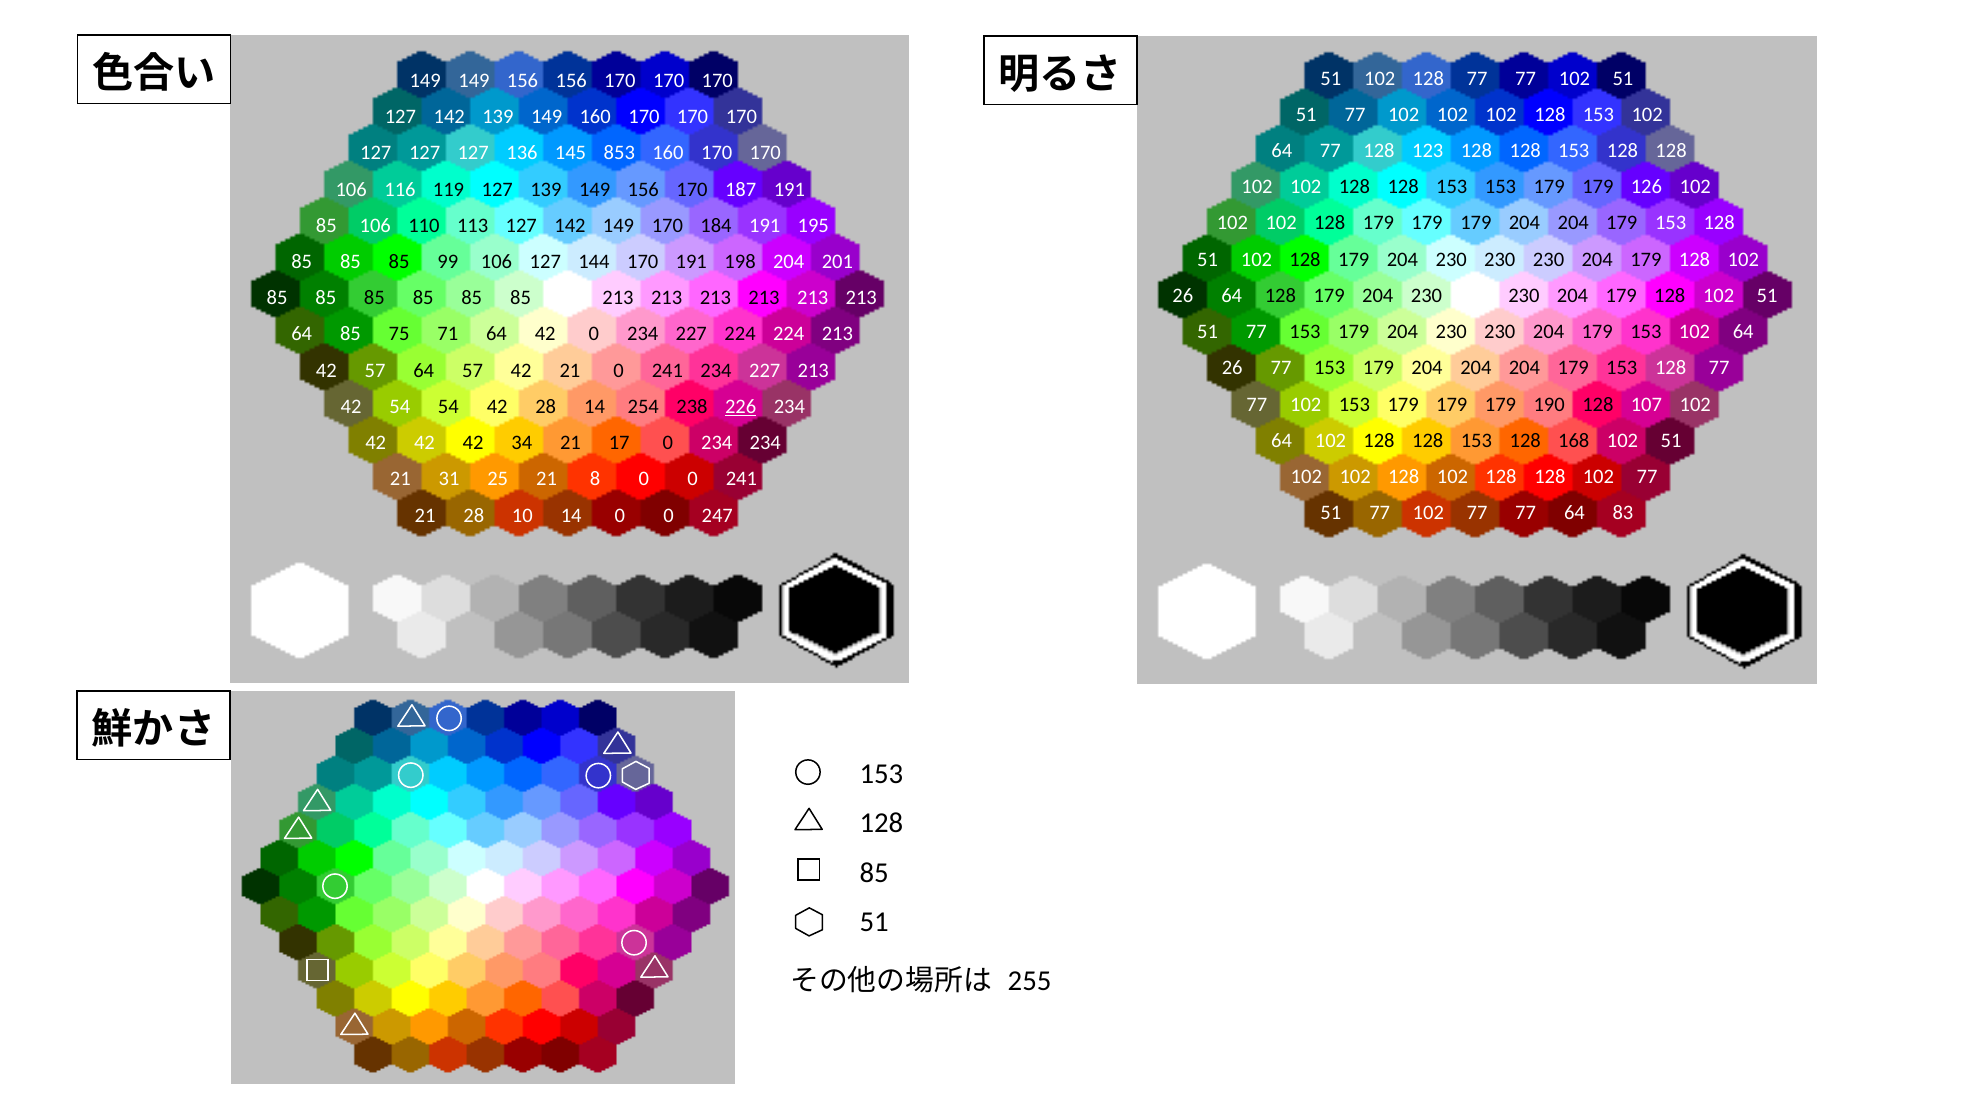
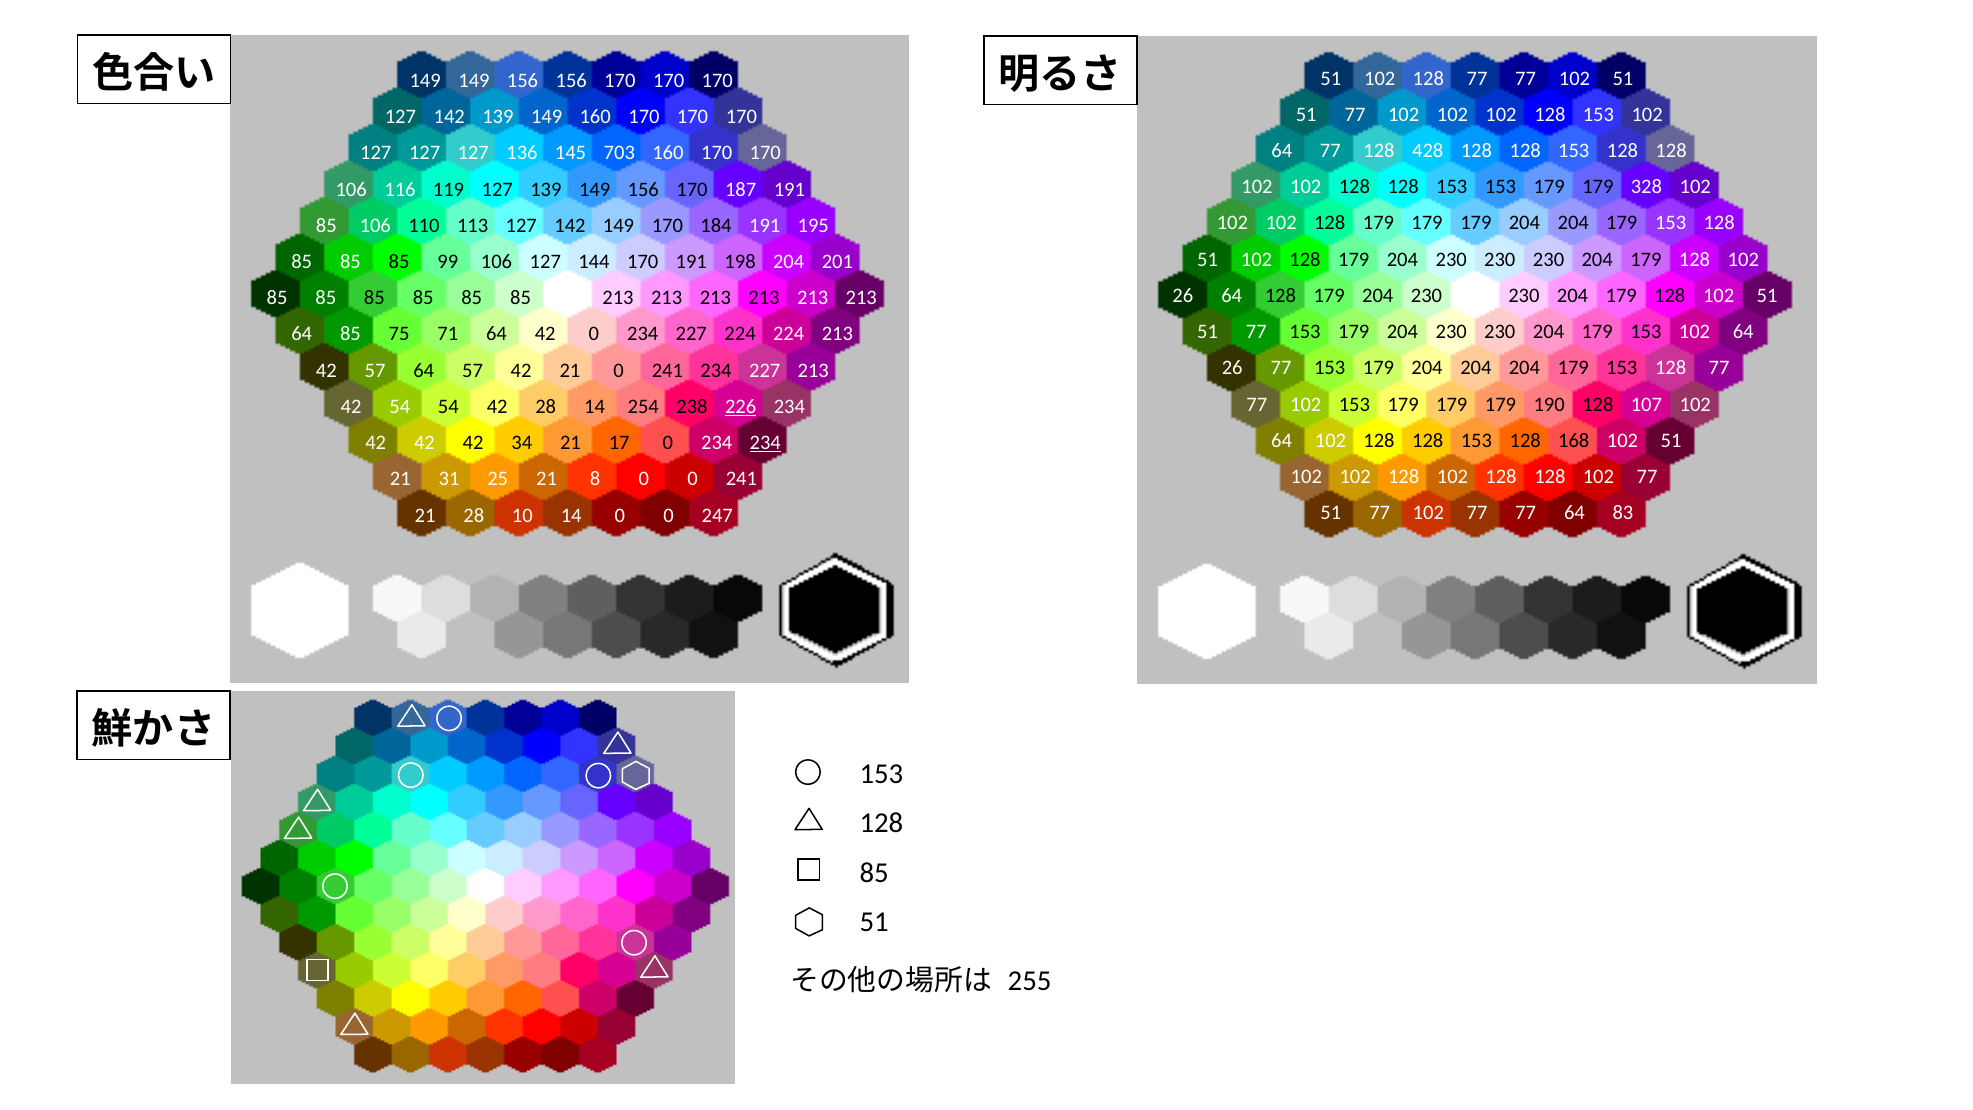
123: 123 -> 428 (1428, 151)
853: 853 -> 703 (619, 153)
126: 126 -> 328 (1646, 187)
234 underline: none -> present (765, 443)
